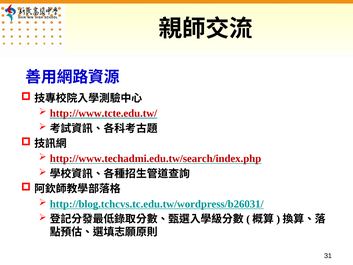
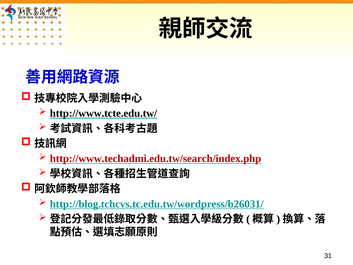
http://www.tcte.edu.tw/ colour: red -> black (103, 113)
